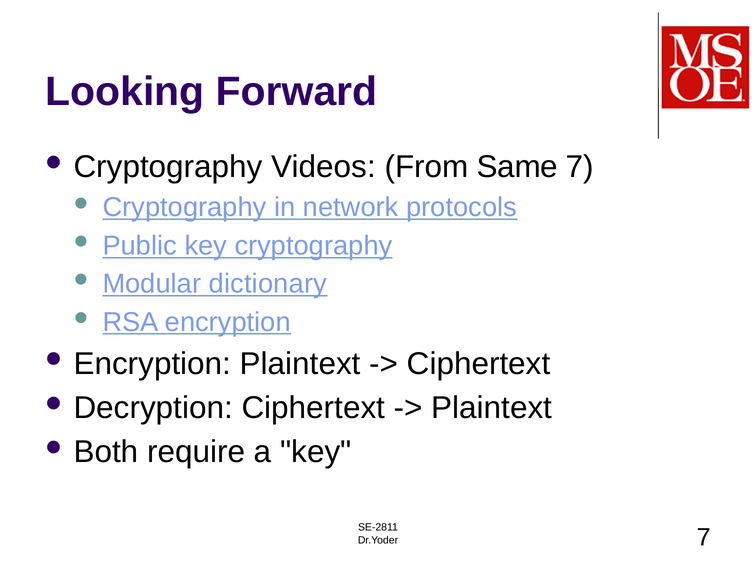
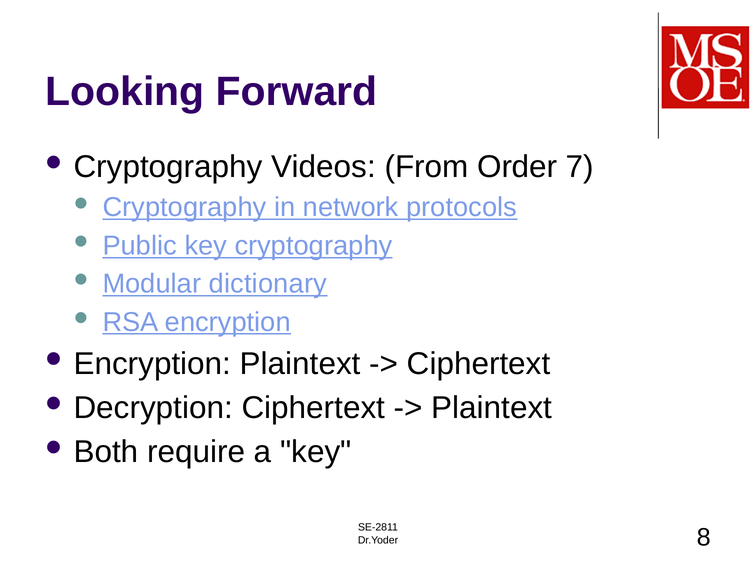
Same: Same -> Order (517, 167)
Dr.Yoder 7: 7 -> 8 (704, 537)
